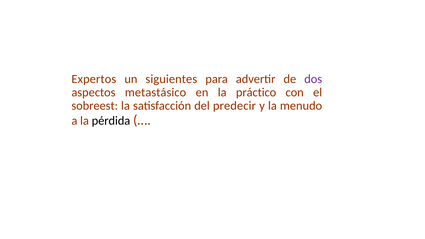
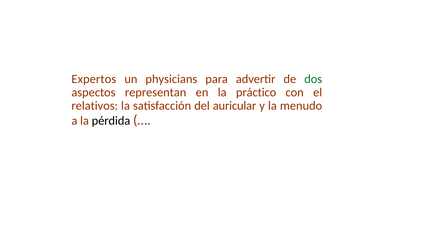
siguientes: siguientes -> physicians (171, 79)
dos colour: purple -> green (313, 79)
metastásico: metastásico -> representan (156, 92)
sobreest: sobreest -> relativos (95, 106)
predecir: predecir -> auricular (235, 106)
